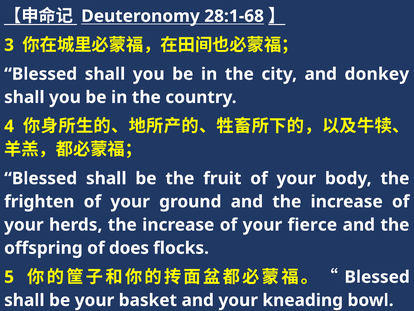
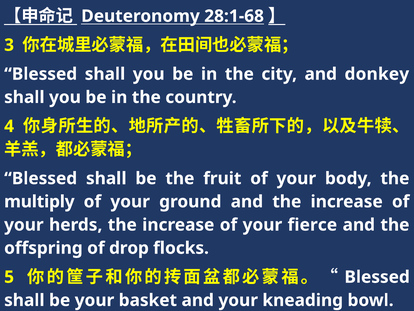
frighten: frighten -> multiply (39, 201)
does: does -> drop (129, 248)
